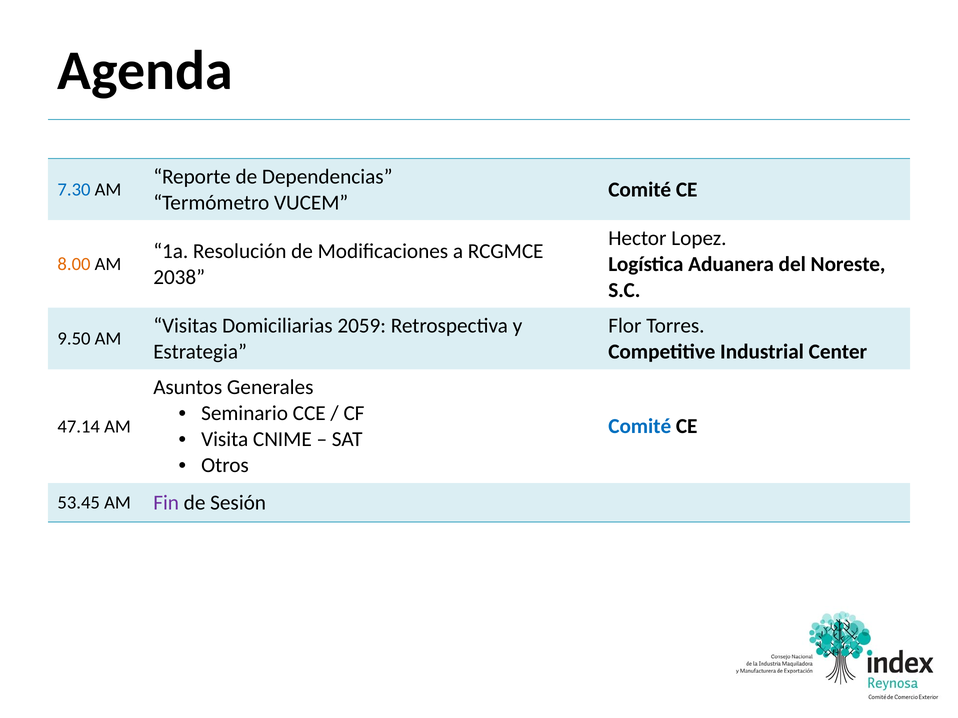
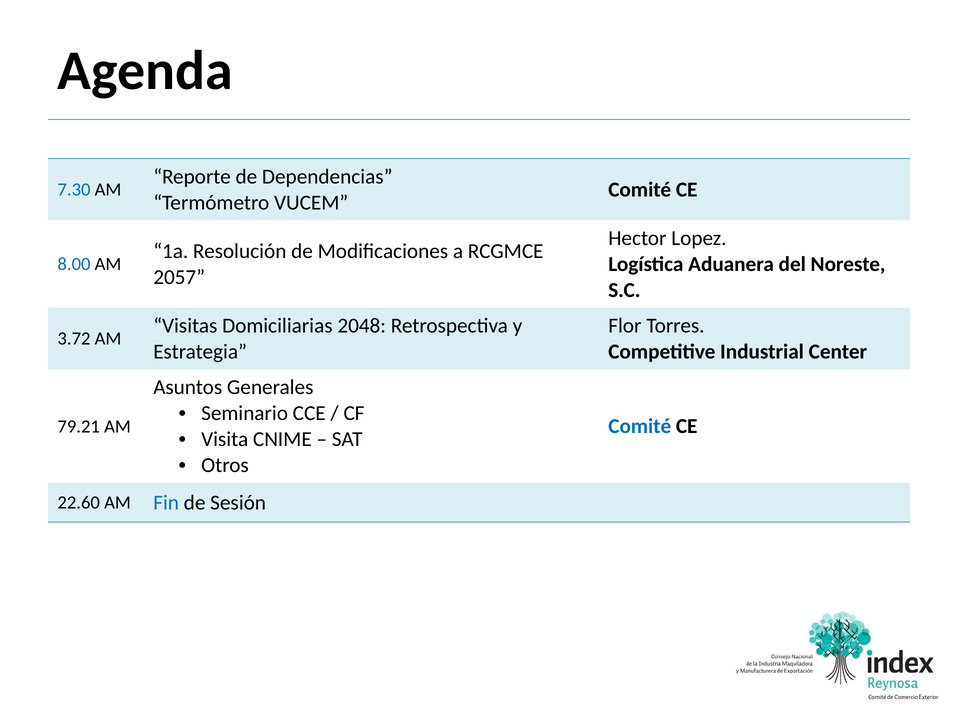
8.00 colour: orange -> blue (74, 264)
2038: 2038 -> 2057 (179, 277)
2059: 2059 -> 2048 (362, 326)
9.50: 9.50 -> 3.72 (74, 339)
47.14: 47.14 -> 79.21 (79, 427)
53.45: 53.45 -> 22.60 (79, 503)
Fin colour: purple -> blue (166, 503)
